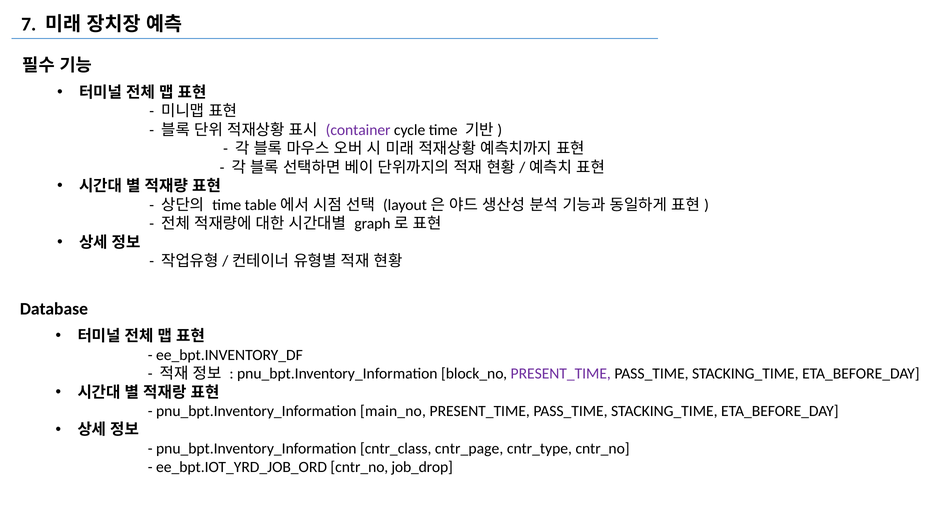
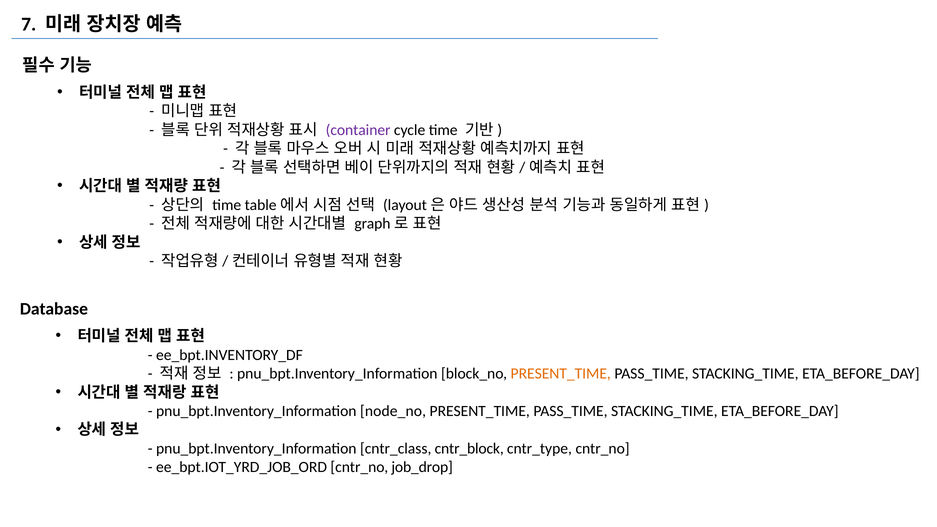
PRESENT_TIME colour: purple -> orange (561, 374)
main_no: main_no -> node_no (393, 411)
cntr_page: cntr_page -> cntr_block (469, 449)
